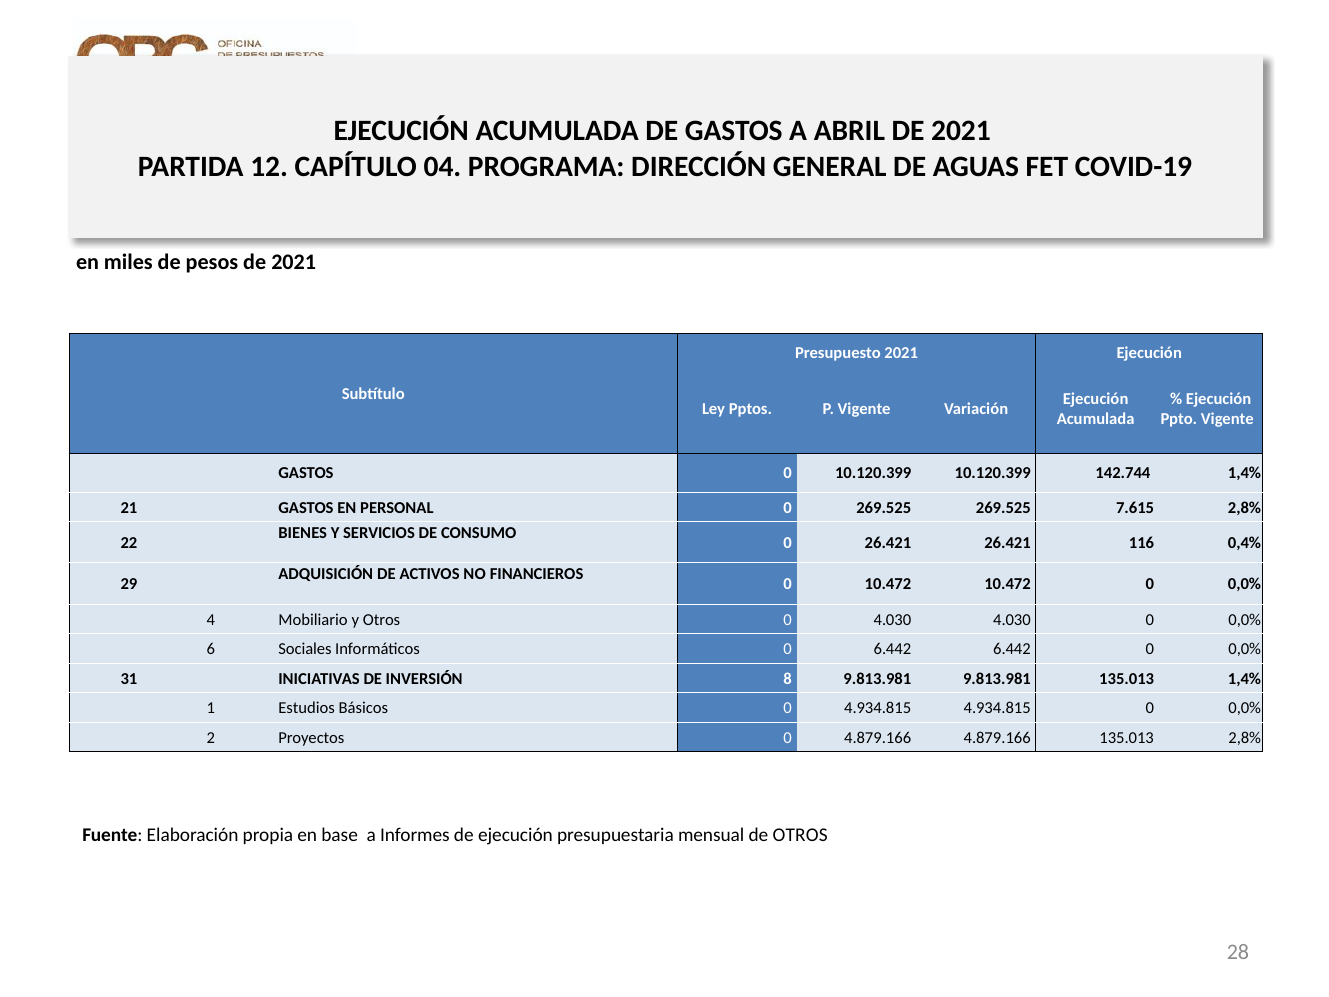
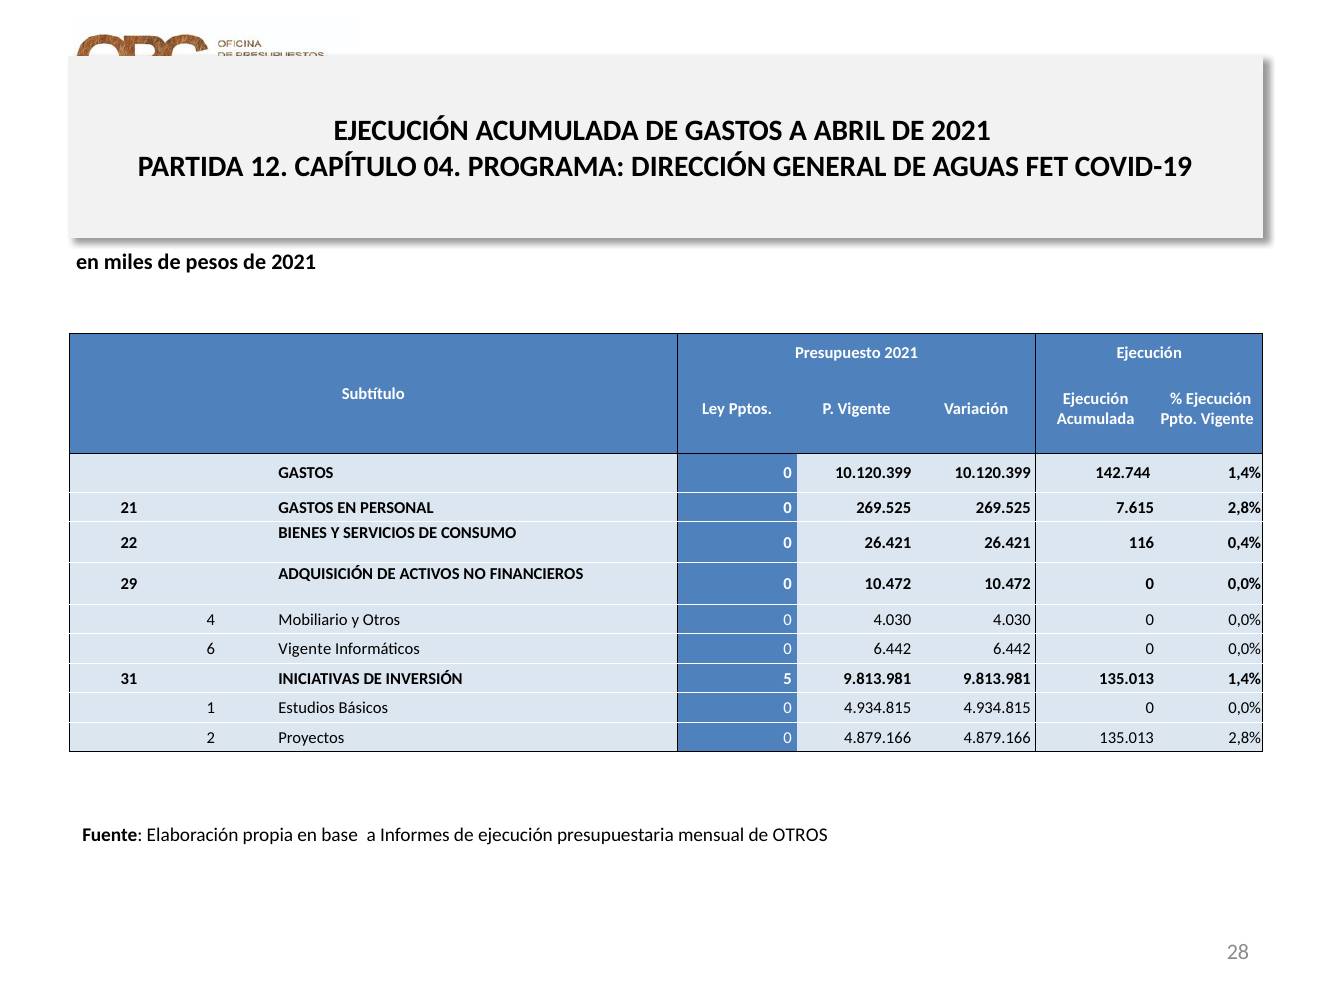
6 Sociales: Sociales -> Vigente (305, 649)
8: 8 -> 5 (788, 679)
